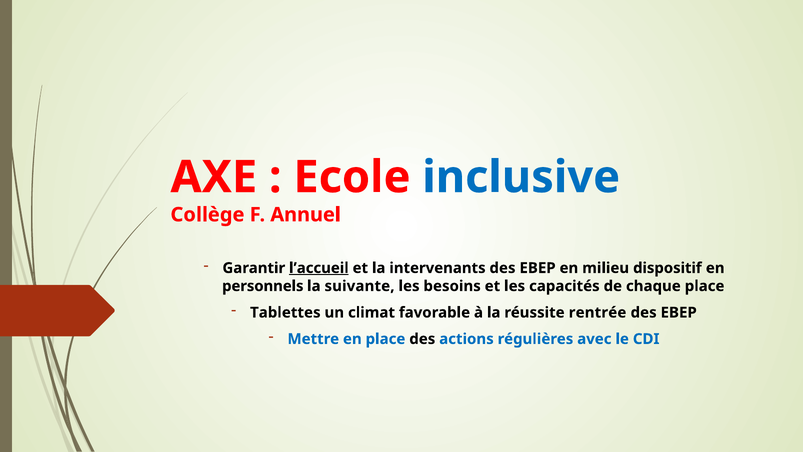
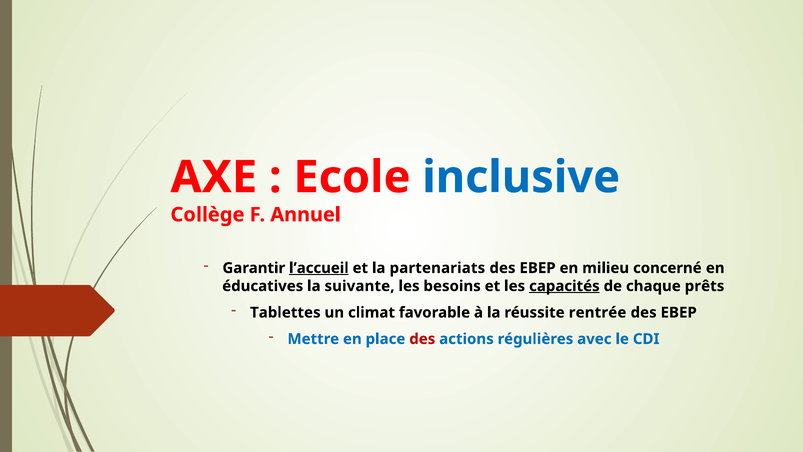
intervenants: intervenants -> partenariats (437, 268)
dispositif: dispositif -> concerné (667, 268)
personnels: personnels -> éducatives (263, 286)
capacités underline: none -> present (564, 286)
chaque place: place -> prêts (705, 286)
des colour: black -> red (422, 339)
